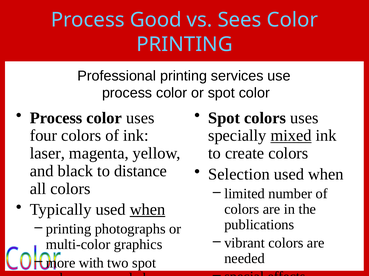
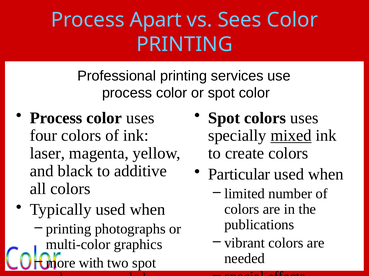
Good: Good -> Apart (156, 20)
distance: distance -> additive (140, 171)
Selection: Selection -> Particular (239, 175)
when underline: present -> none (148, 210)
